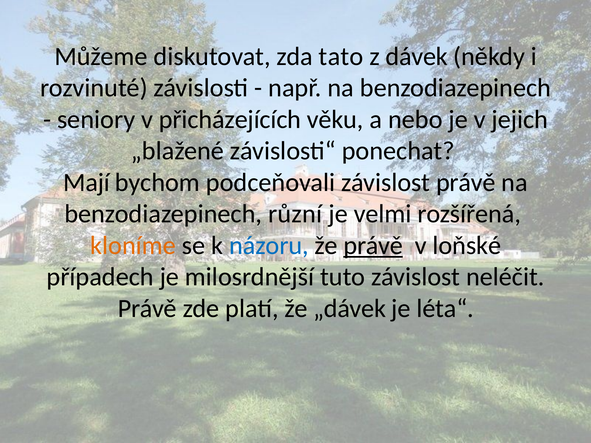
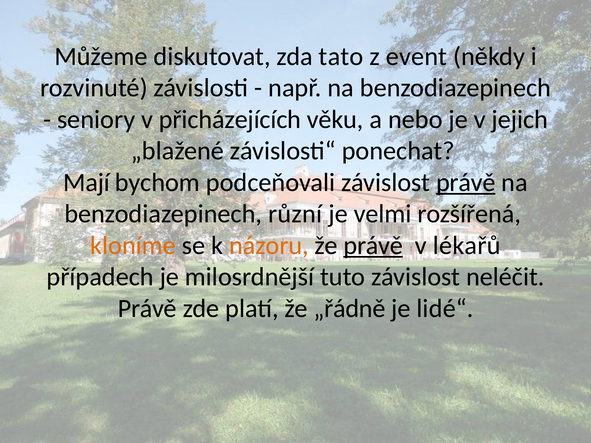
dávek: dávek -> event (417, 56)
právě underline: none -> present (466, 183)
názoru colour: blue -> orange (269, 246)
loňské: loňské -> lékařů (467, 246)
„dávek: „dávek -> „řádně (350, 309)
léta“: léta“ -> lidé“ (445, 309)
